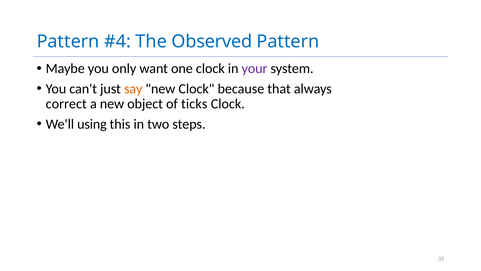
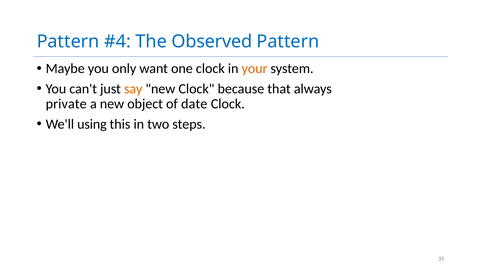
your colour: purple -> orange (255, 68)
correct: correct -> private (66, 104)
ticks: ticks -> date (194, 104)
